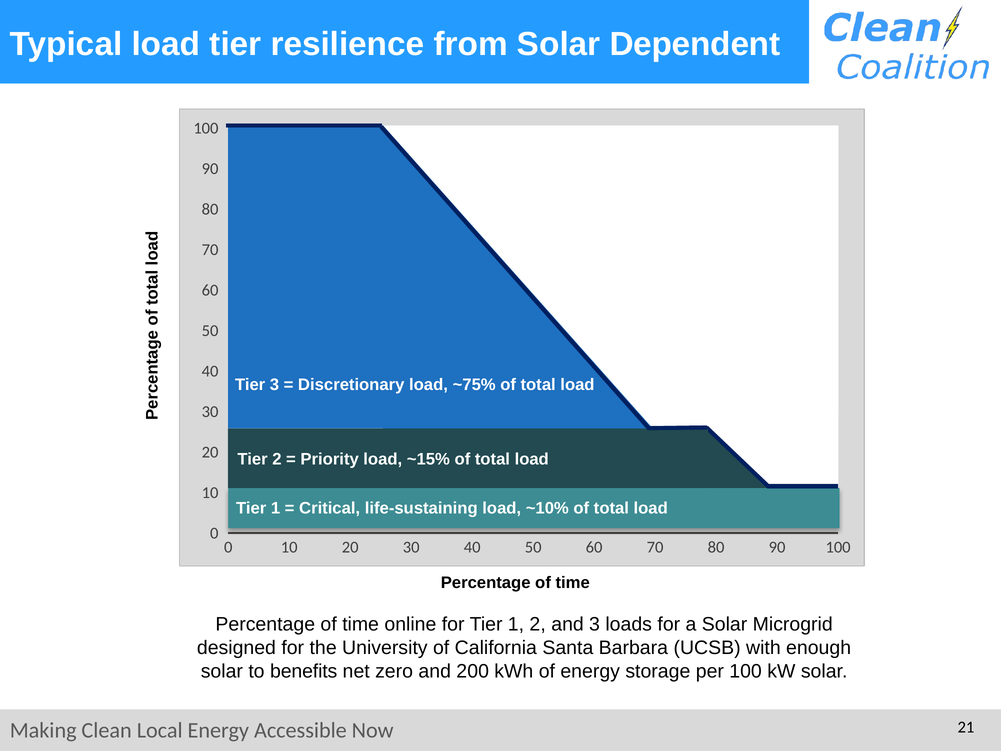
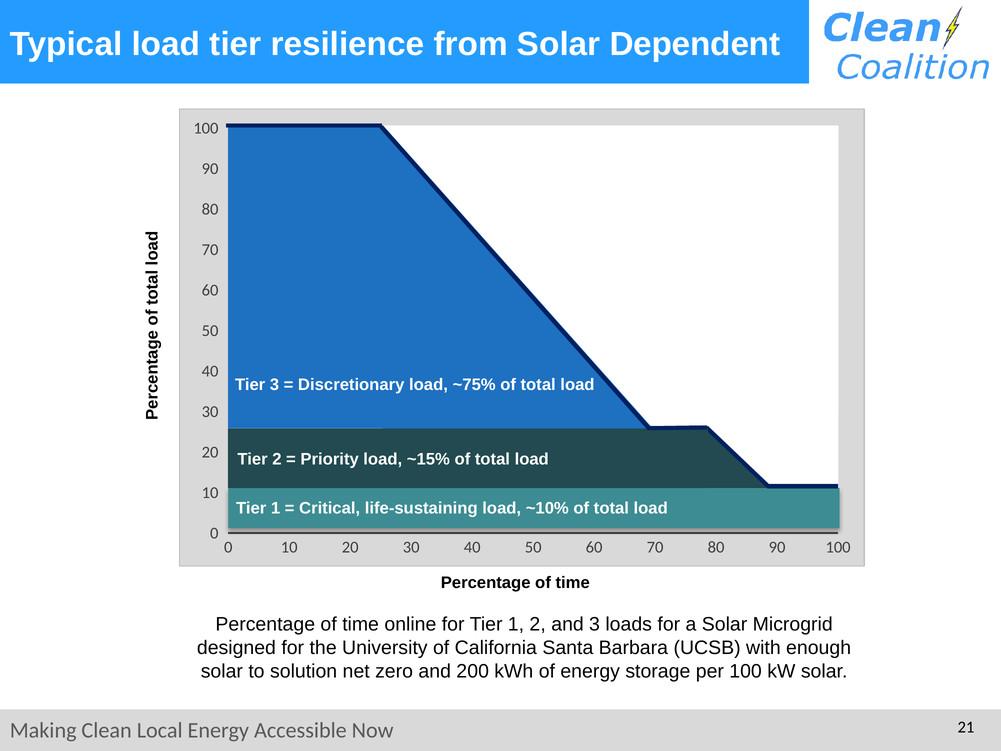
benefits: benefits -> solution (304, 671)
